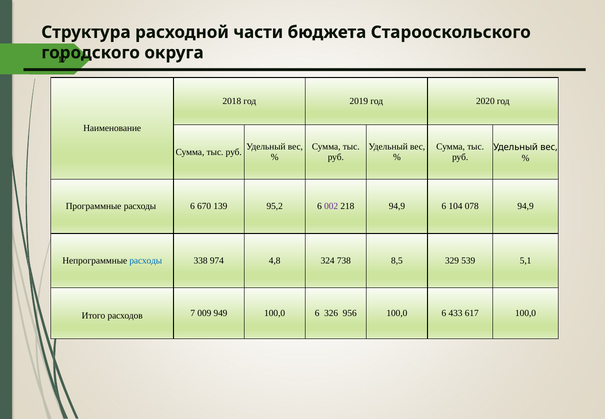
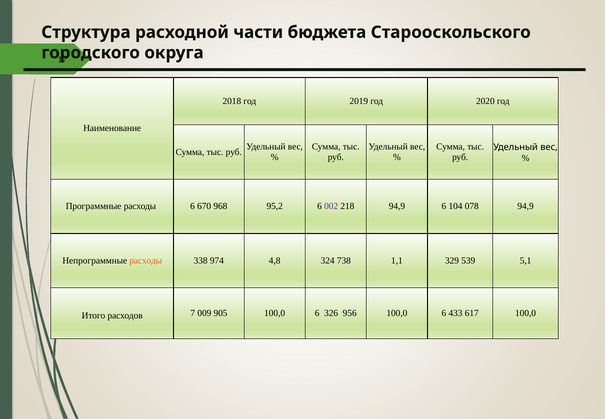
139: 139 -> 968 (220, 206)
расходы colour: blue -> orange (146, 261)
8,5: 8,5 -> 1,1 (397, 261)
949: 949 -> 905 (220, 313)
